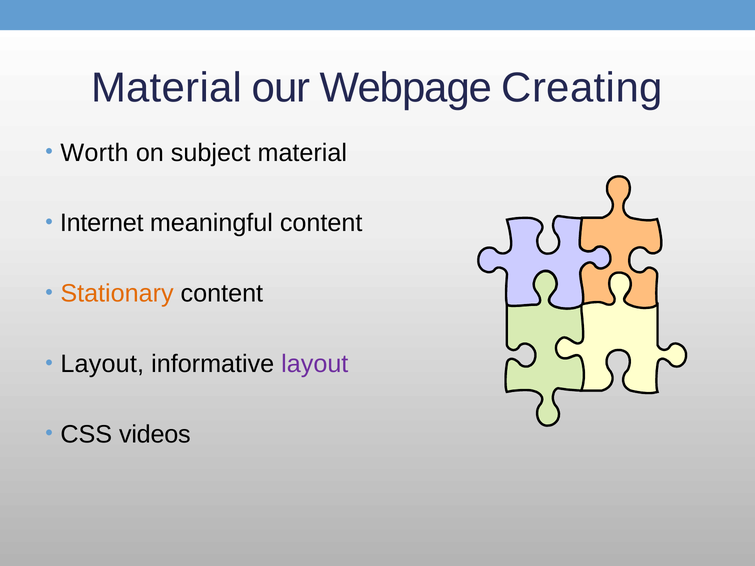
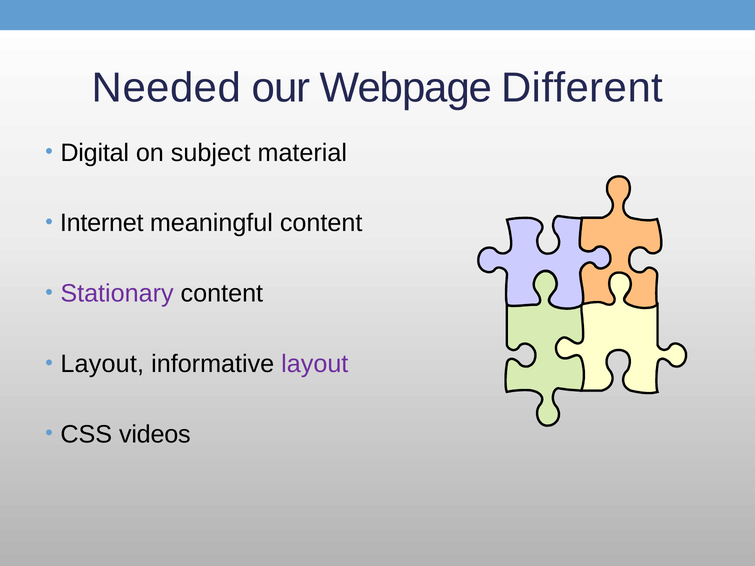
Material: Material -> Needed (166, 88)
Creating: Creating -> Different (582, 88)
Worth: Worth -> Digital (95, 153)
Stationary colour: orange -> purple (117, 294)
